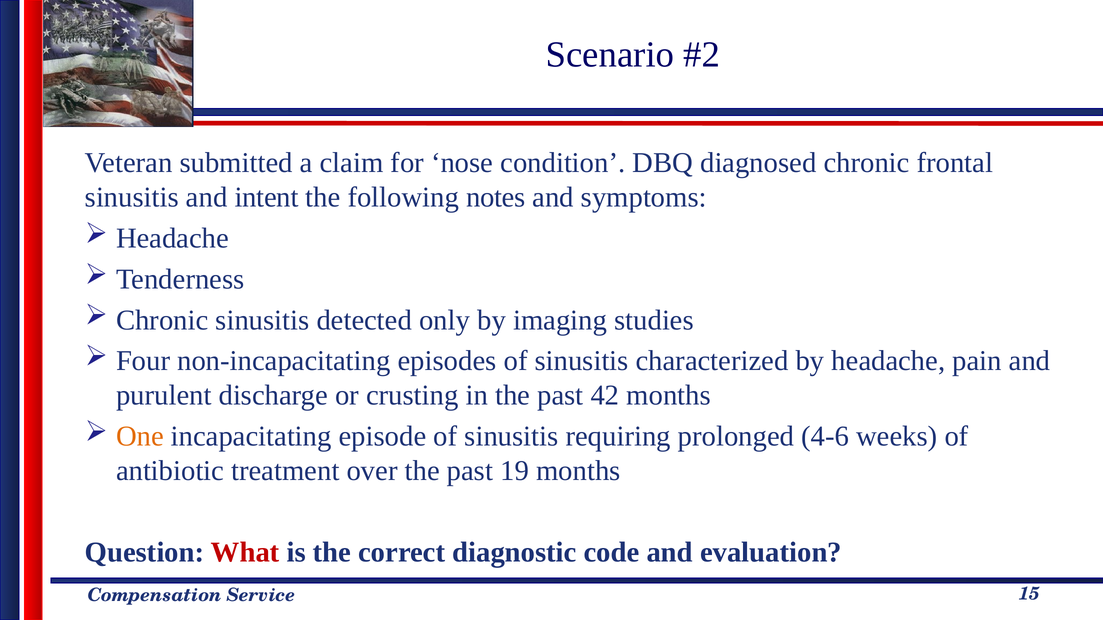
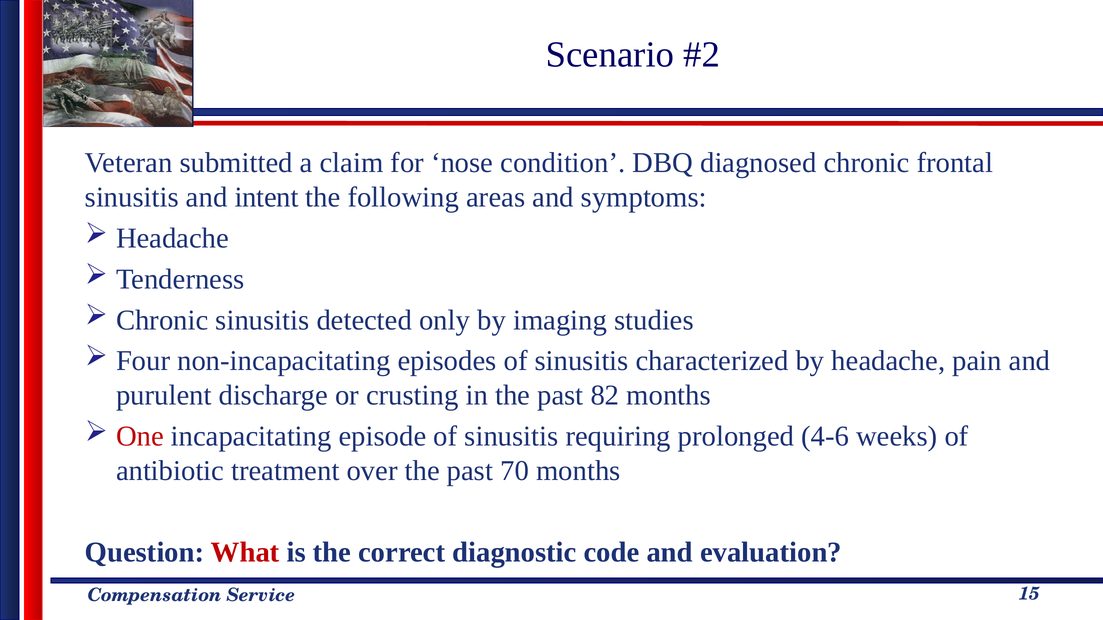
notes: notes -> areas (496, 198)
42: 42 -> 82 (605, 396)
One colour: orange -> red (140, 437)
19: 19 -> 70 (515, 471)
